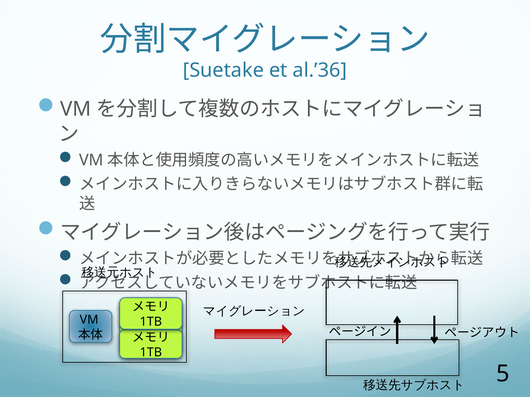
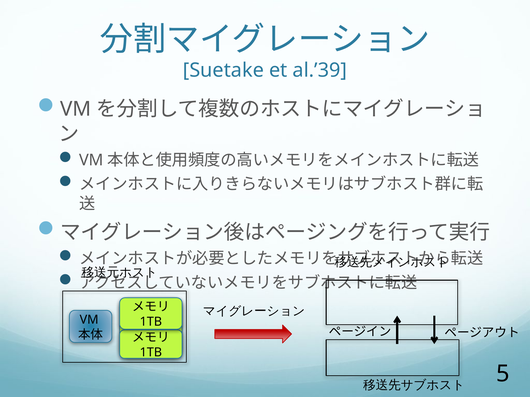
al.’36: al.’36 -> al.’39 (320, 70)
